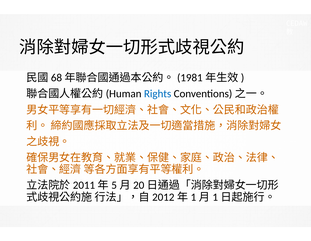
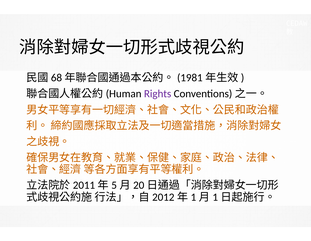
Rights colour: blue -> purple (158, 93)
